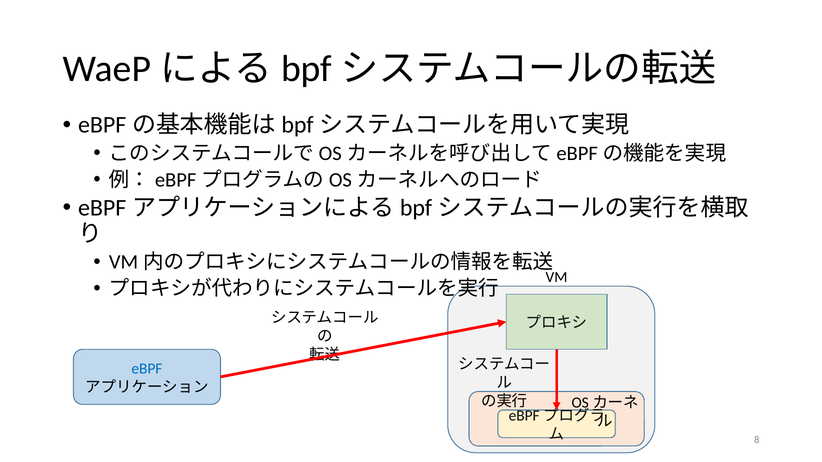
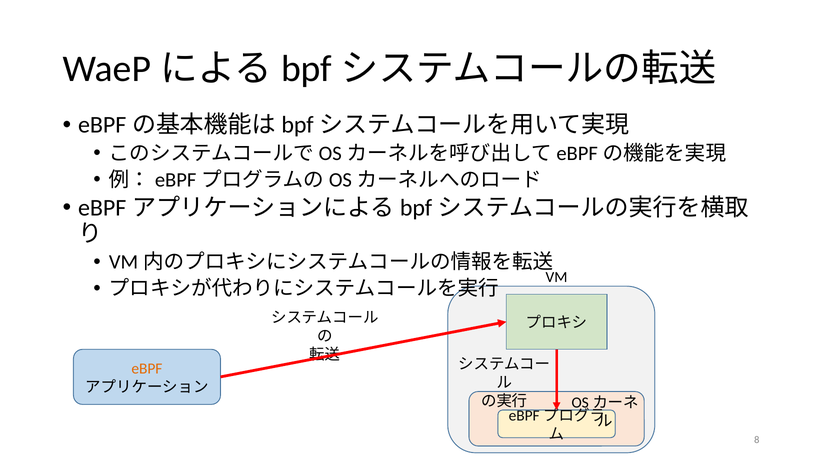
eBPF colour: blue -> orange (147, 369)
